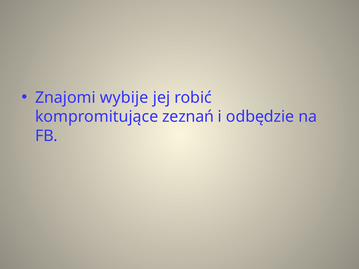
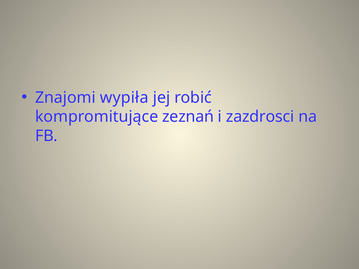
wybije: wybije -> wypiła (124, 98)
odbędzie: odbędzie -> zazdrosci (260, 117)
